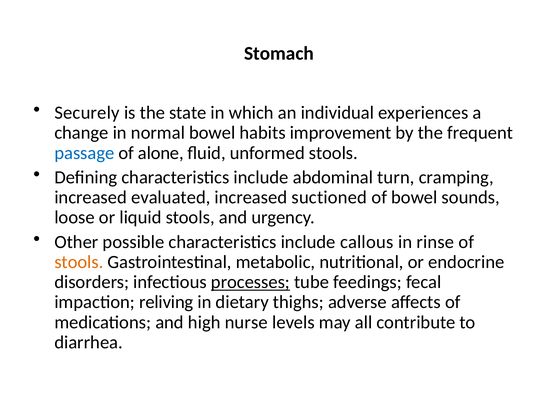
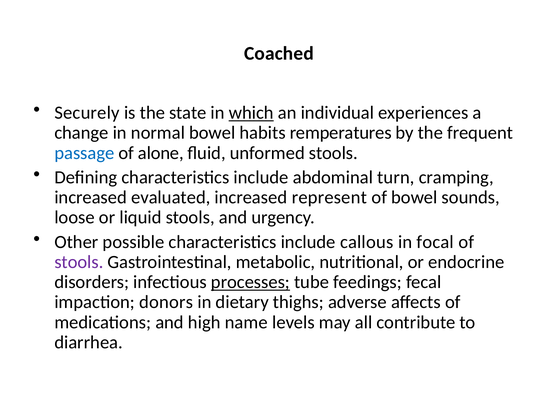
Stomach: Stomach -> Coached (279, 53)
which underline: none -> present (251, 113)
improvement: improvement -> remperatures (341, 133)
suctioned: suctioned -> represent (329, 198)
rinse: rinse -> focal (435, 242)
stools colour: orange -> purple (79, 262)
reliving: reliving -> donors (166, 303)
nurse: nurse -> name (246, 323)
